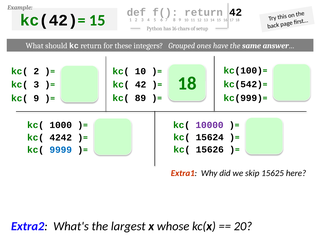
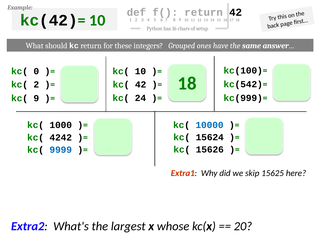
kc(42)= 15: 15 -> 10 (97, 20)
kc( 2: 2 -> 0 (36, 71)
kc( 3: 3 -> 2 (36, 85)
89: 89 -> 24 (140, 98)
10000 colour: purple -> blue (210, 125)
